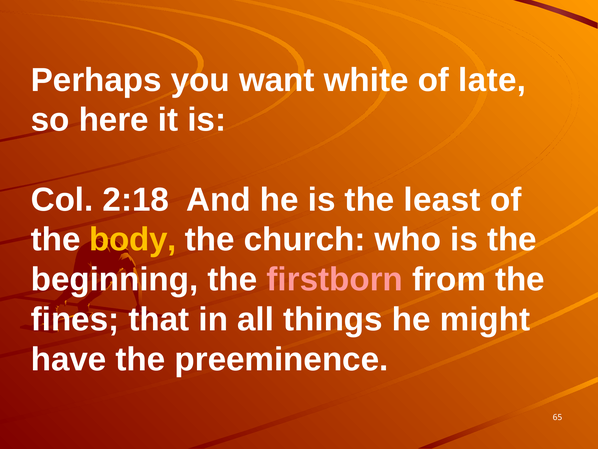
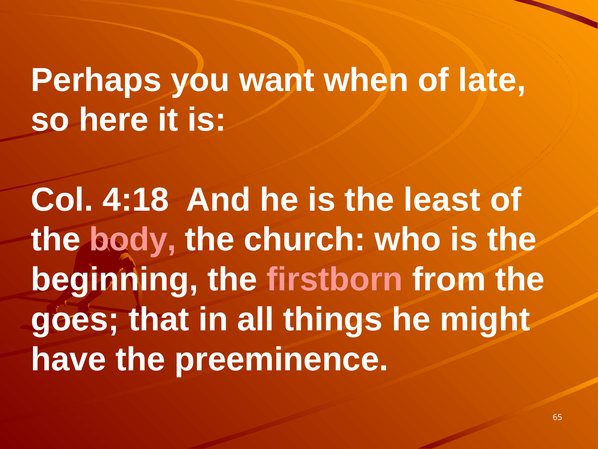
white: white -> when (366, 80)
2:18: 2:18 -> 4:18 (136, 200)
body colour: yellow -> pink (133, 239)
fines: fines -> goes (75, 319)
